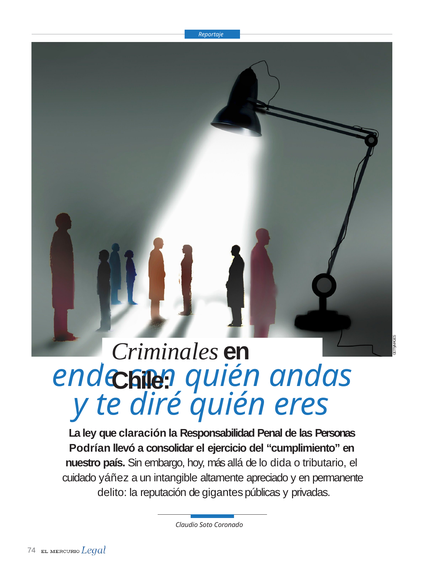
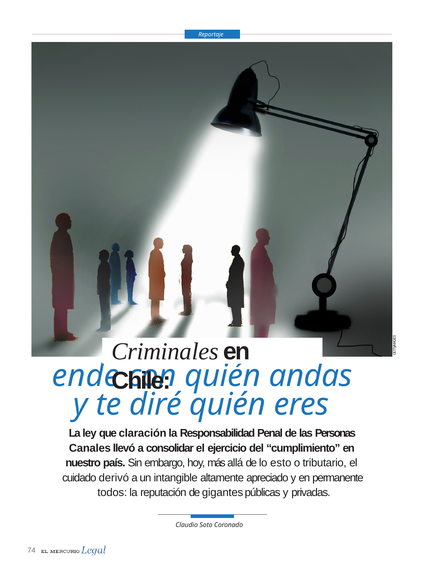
Podrían: Podrían -> Canales (90, 448)
dida: dida -> esto (281, 462)
yáñez: yáñez -> derivó (114, 477)
delito: delito -> todos (112, 492)
